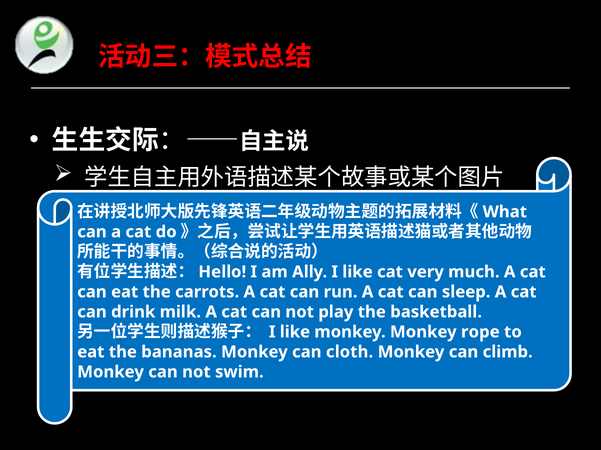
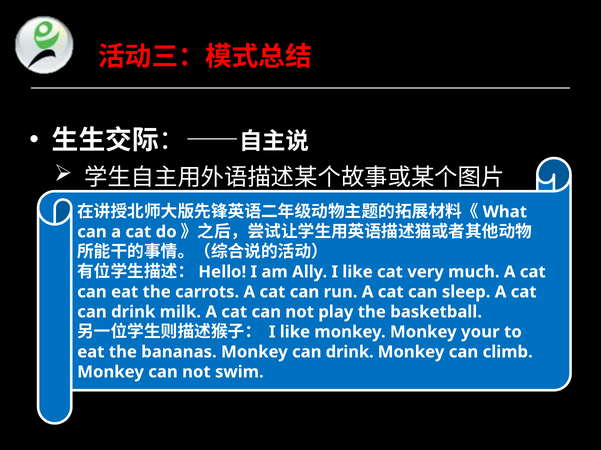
rope: rope -> your (480, 332)
Monkey can cloth: cloth -> drink (350, 352)
